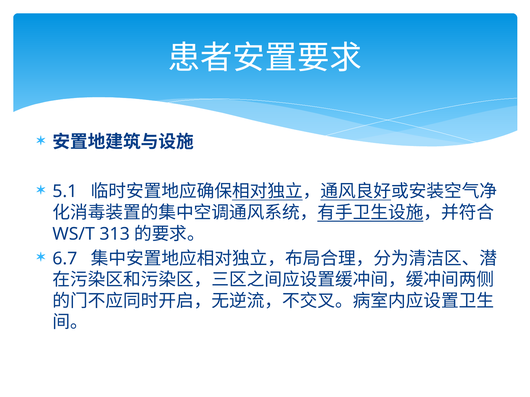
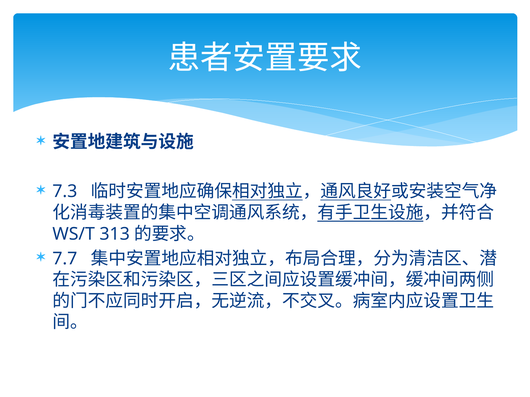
5.1: 5.1 -> 7.3 (65, 192)
6.7: 6.7 -> 7.7 (65, 259)
